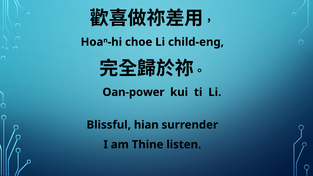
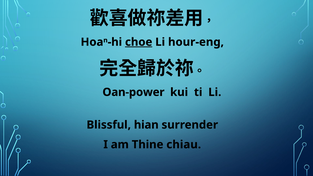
choe underline: none -> present (139, 42)
child-eng: child-eng -> hour-eng (196, 42)
listen: listen -> chiau (184, 145)
